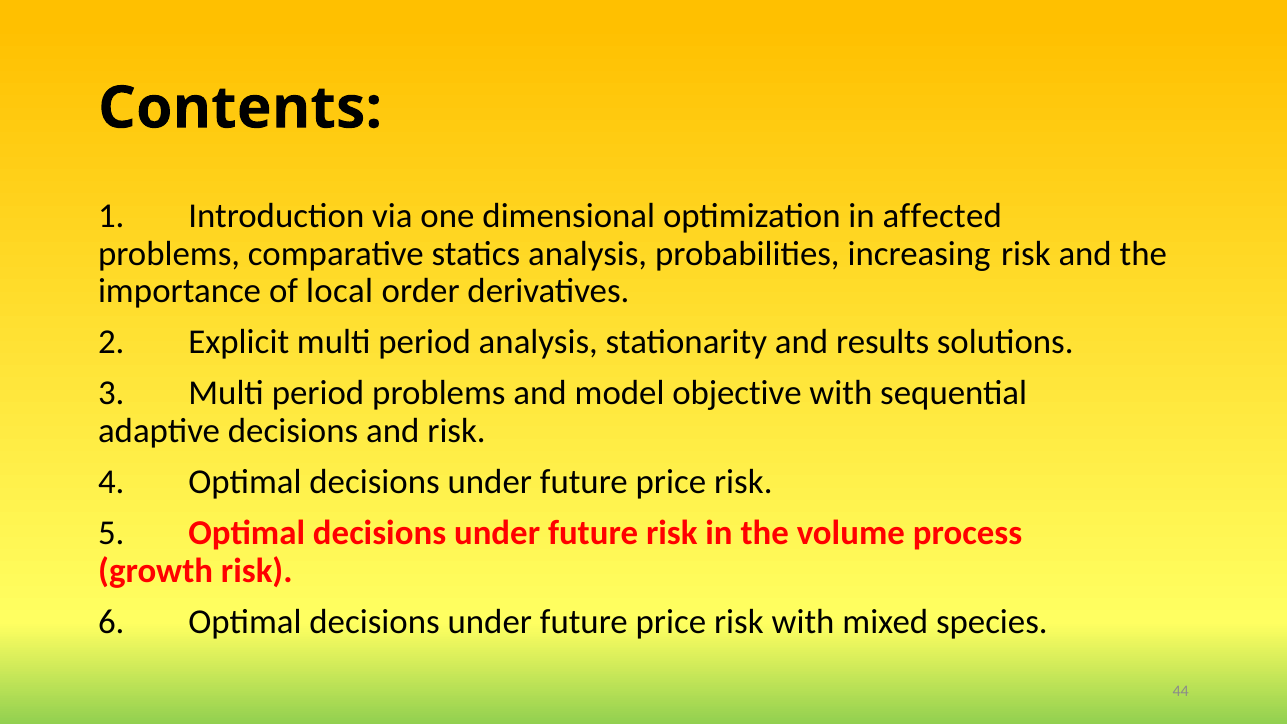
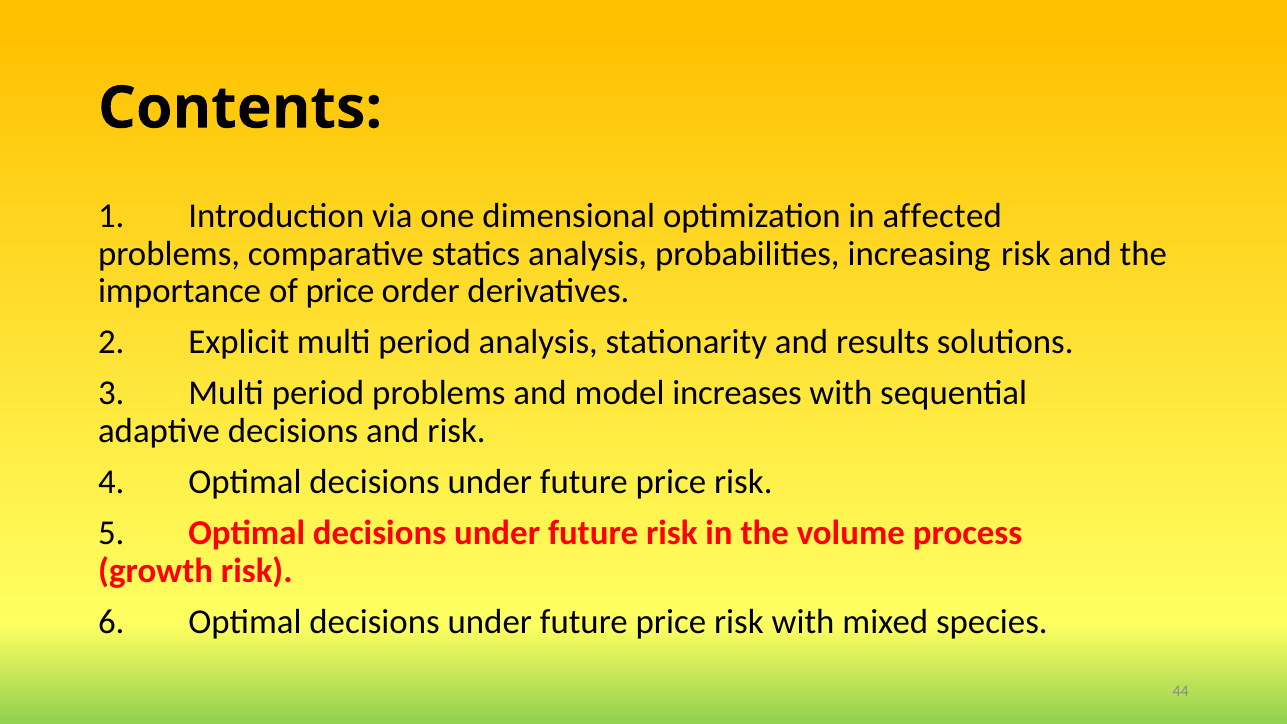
of local: local -> price (340, 291)
objective: objective -> increases (737, 393)
